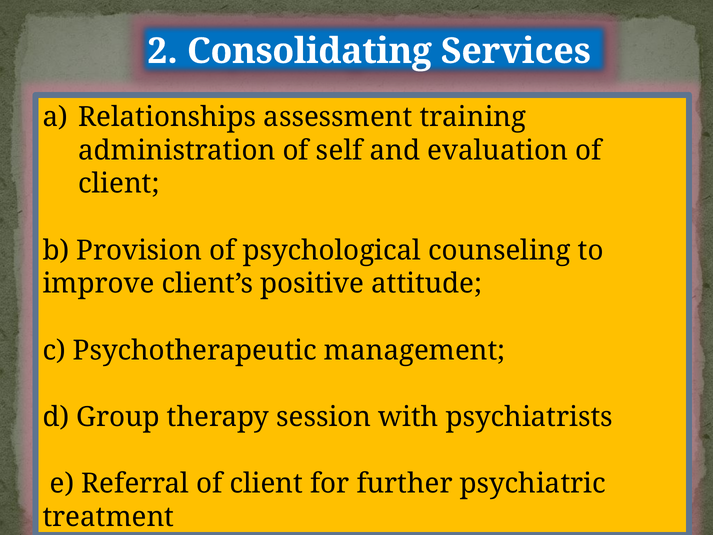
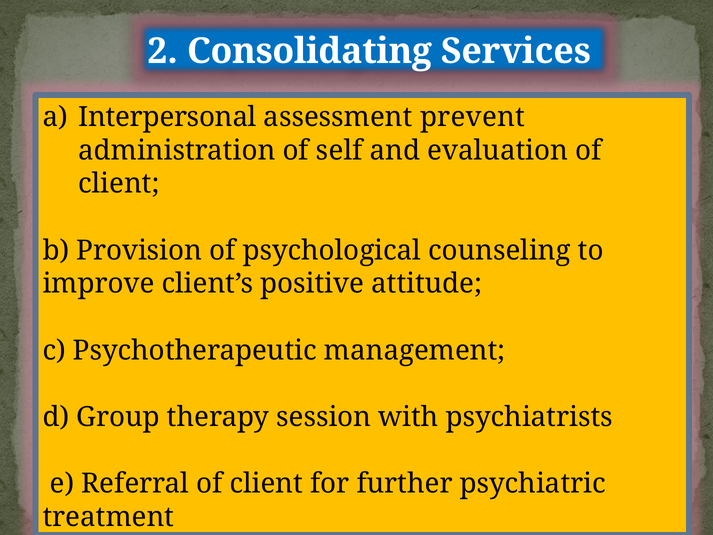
Relationships: Relationships -> Interpersonal (167, 117)
training: training -> prevent (473, 117)
